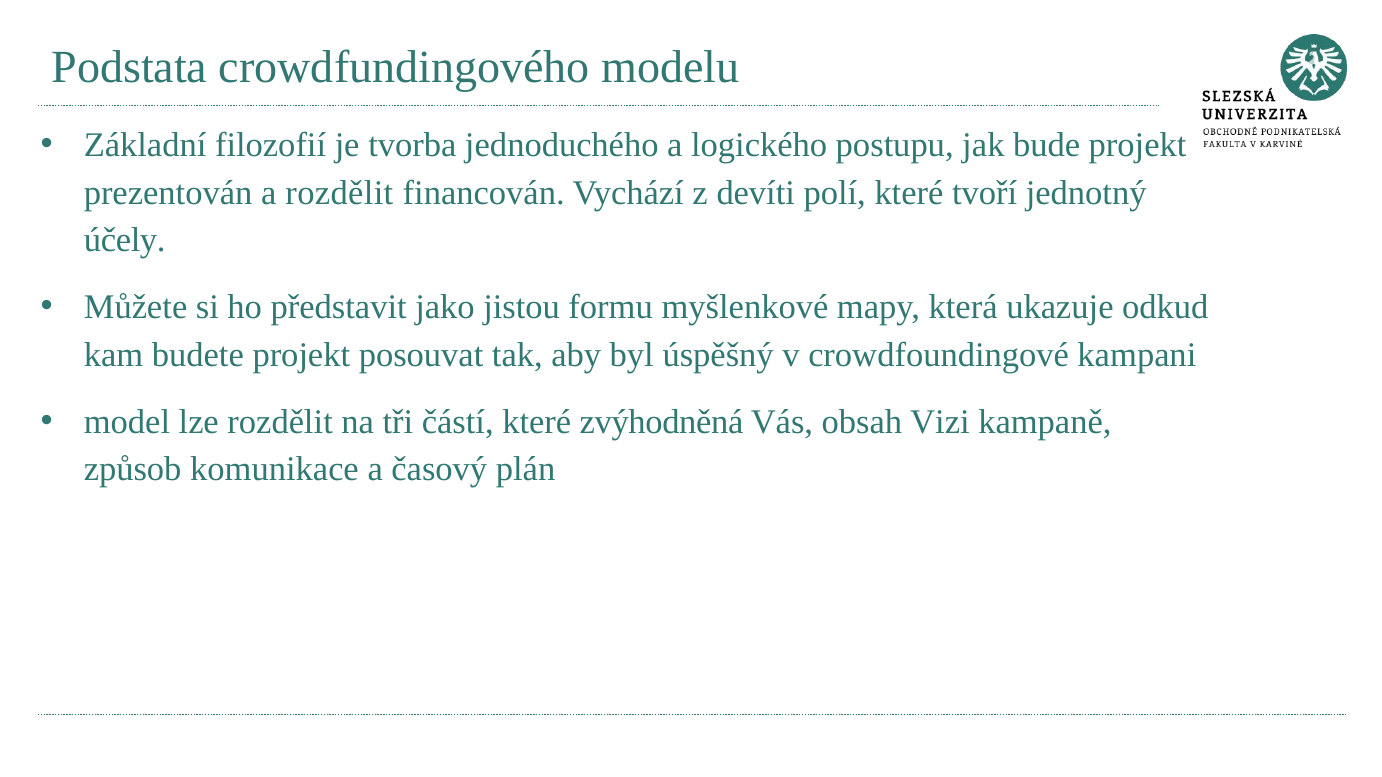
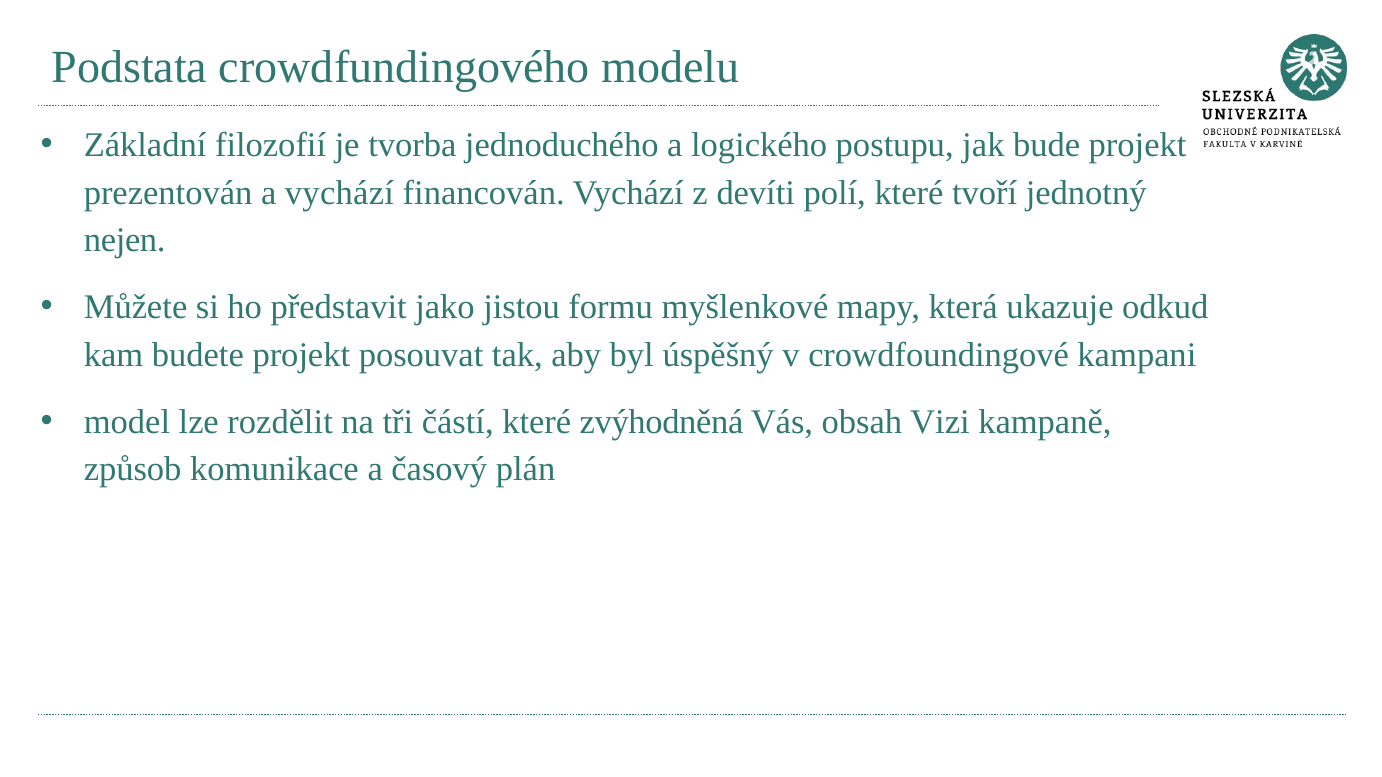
a rozdělit: rozdělit -> vychází (339, 193)
účely: účely -> nejen (125, 241)
